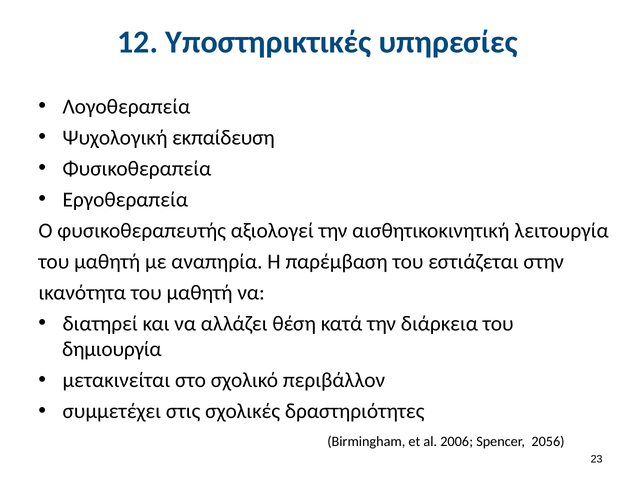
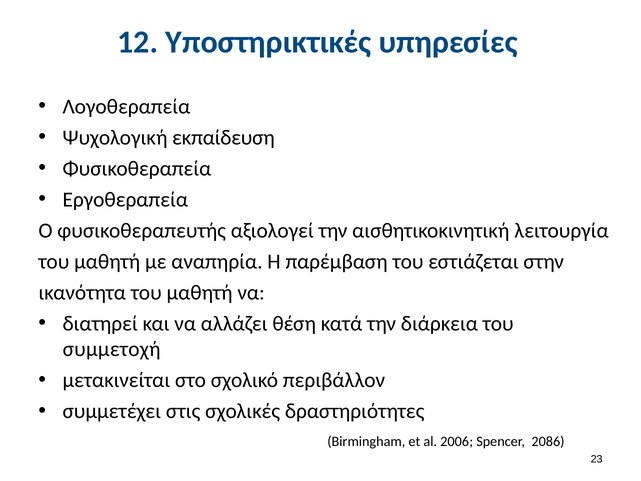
δημιουργία: δημιουργία -> συμμετοχή (112, 349)
2056: 2056 -> 2086 (548, 441)
